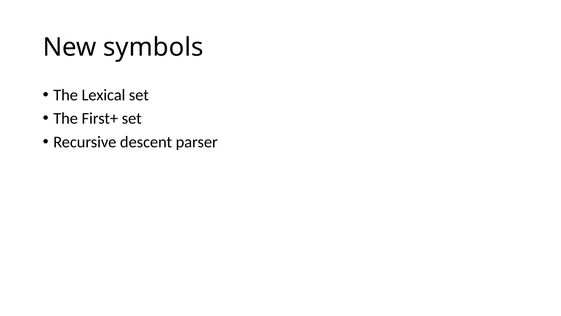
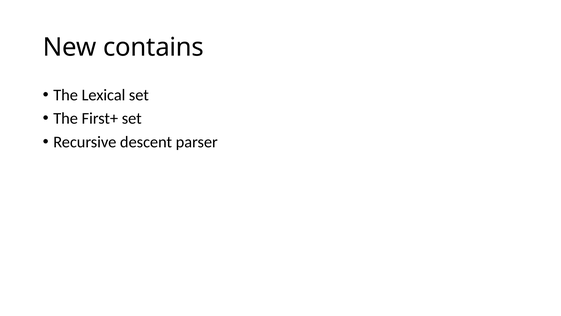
symbols: symbols -> contains (154, 47)
